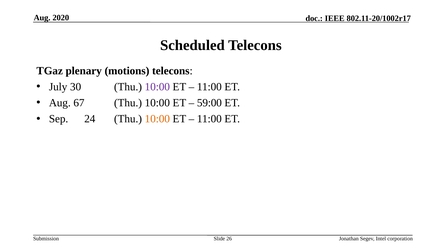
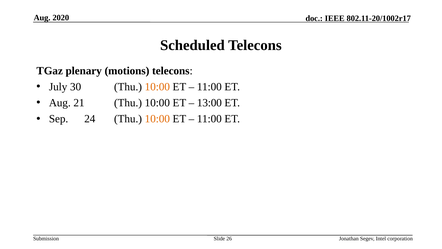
10:00 colour: purple -> orange (157, 87)
67: 67 -> 21 (79, 103)
59:00: 59:00 -> 13:00 (209, 103)
